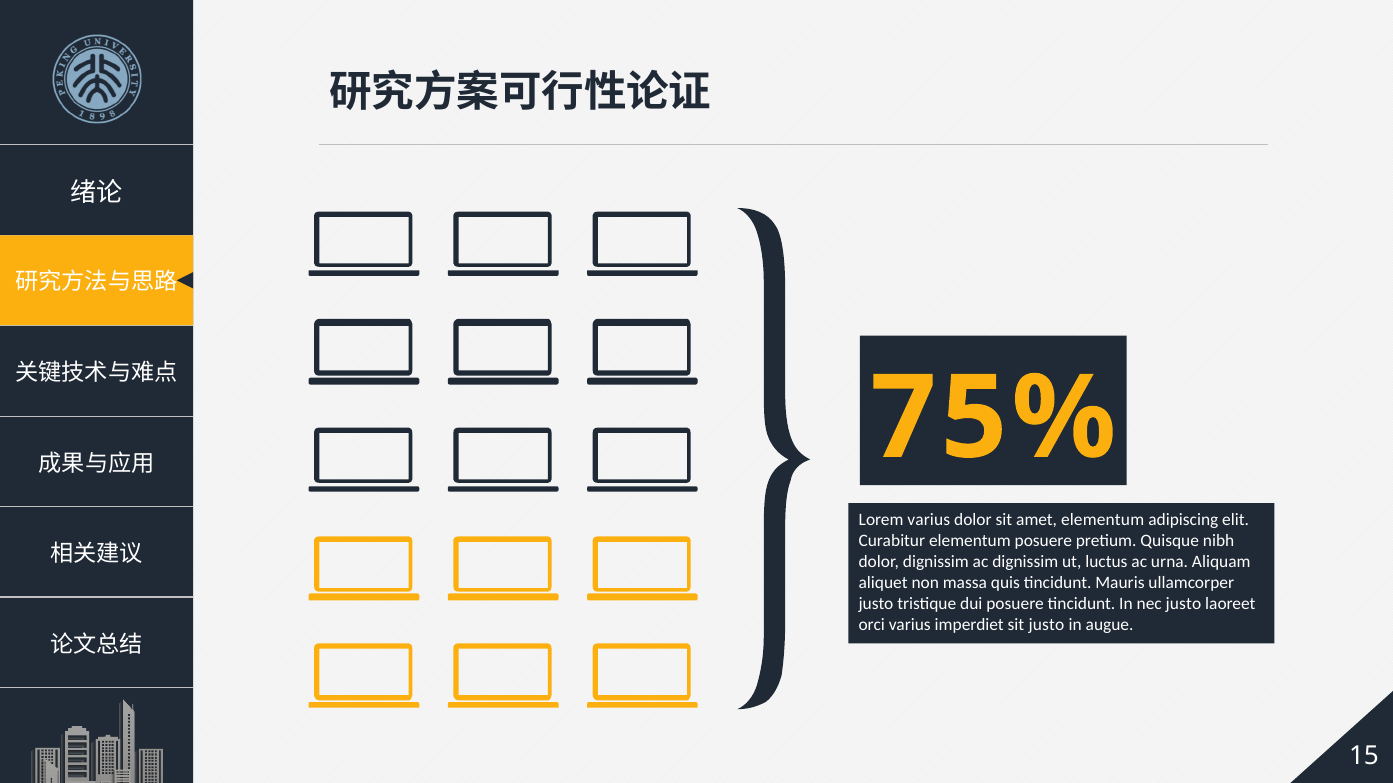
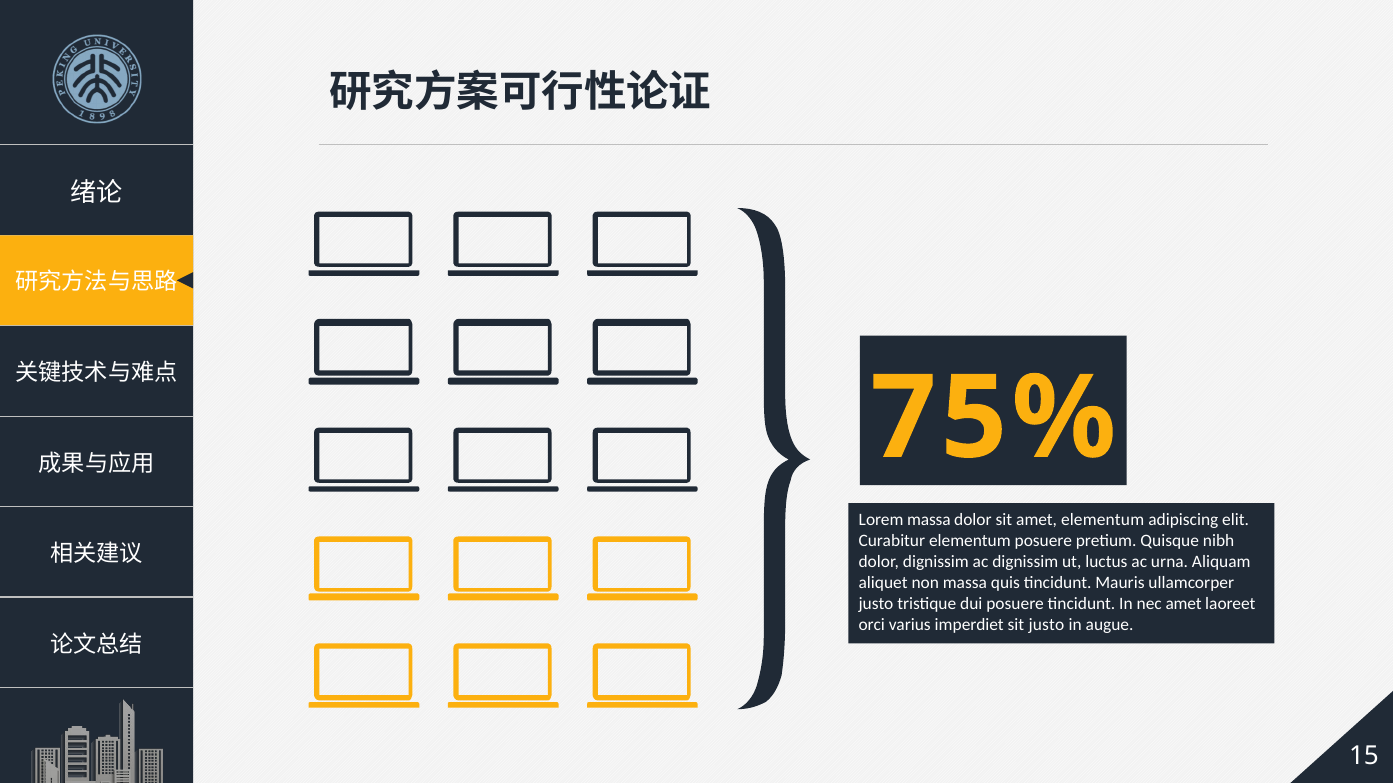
Lorem varius: varius -> massa (929, 520)
nec justo: justo -> amet (1184, 604)
